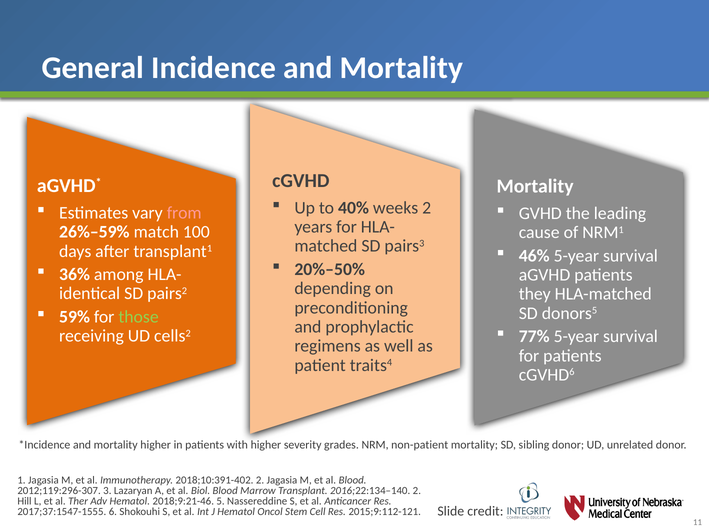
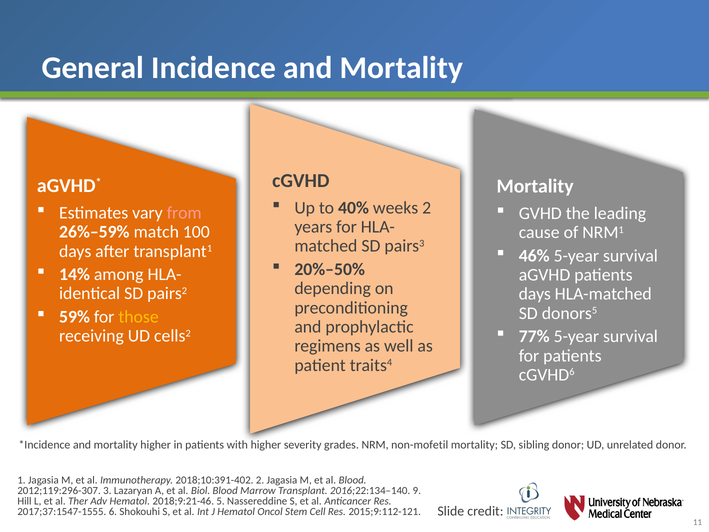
36%: 36% -> 14% (75, 274)
they: they -> days (535, 294)
those colour: light green -> yellow (139, 317)
non-patient: non-patient -> non-mofetil (420, 445)
2016;22:134–140 2: 2 -> 9 (417, 491)
